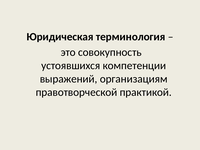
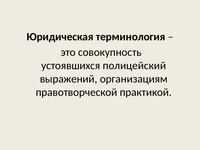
компетенции: компетенции -> полицейский (134, 66)
